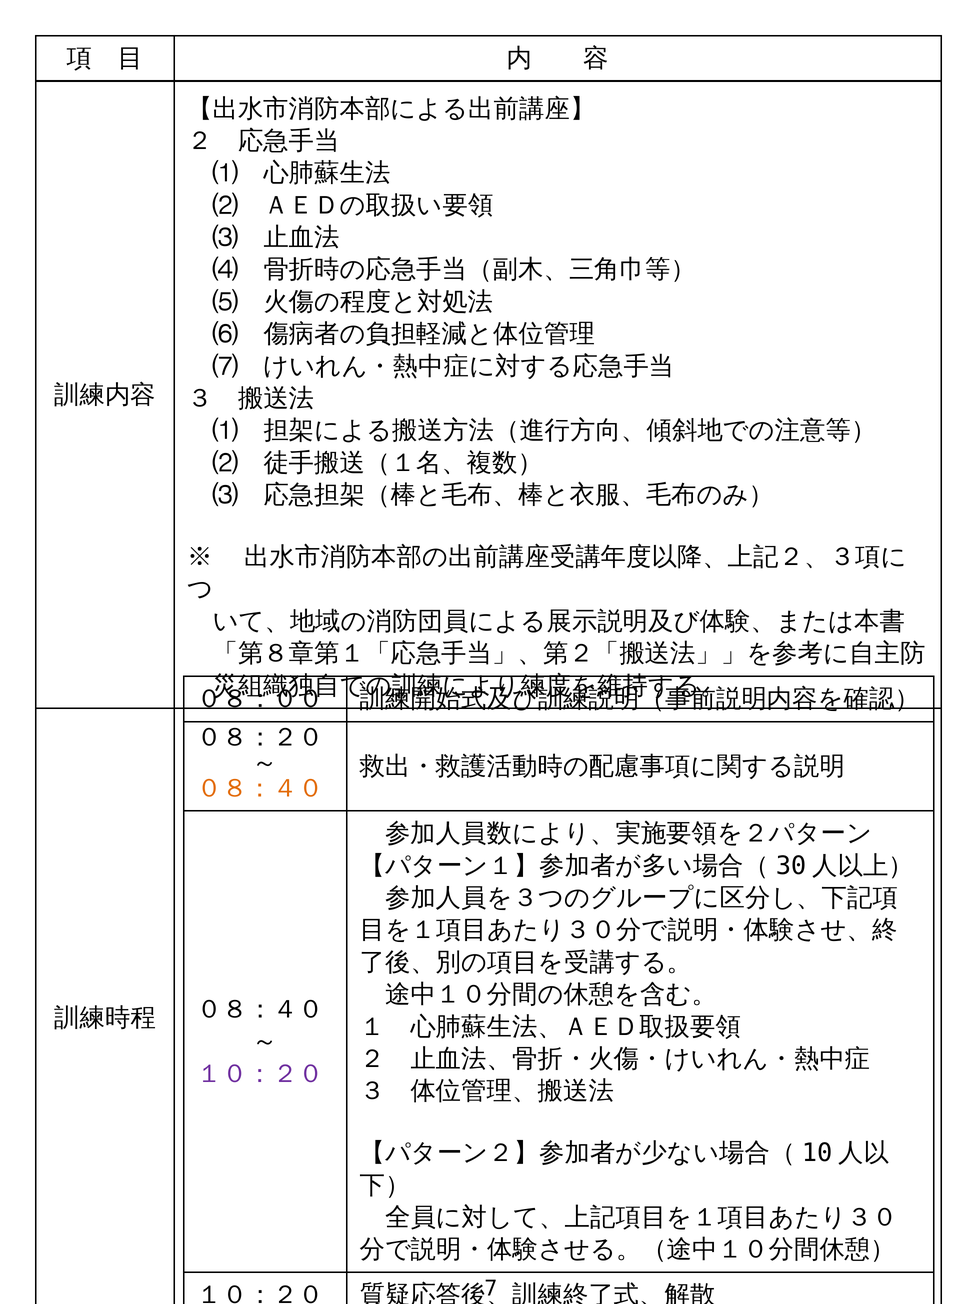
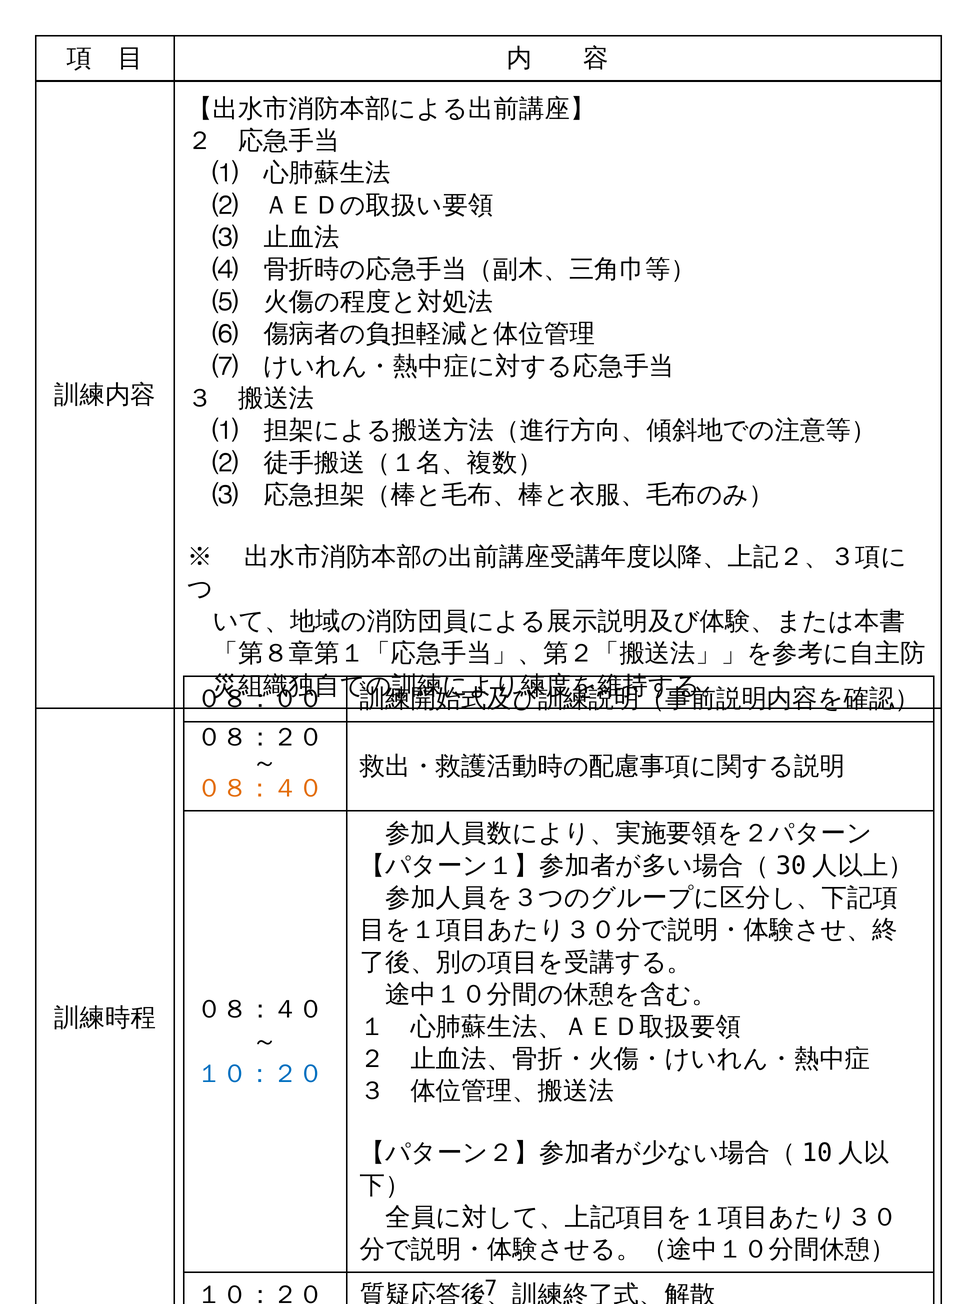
１０：２０ colour: purple -> blue (260, 1074)
